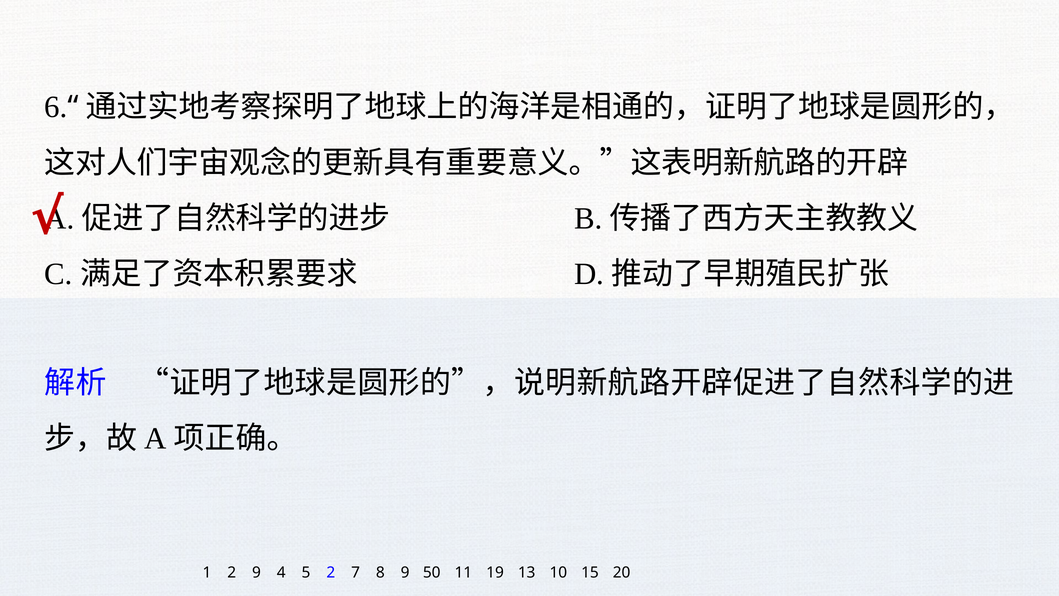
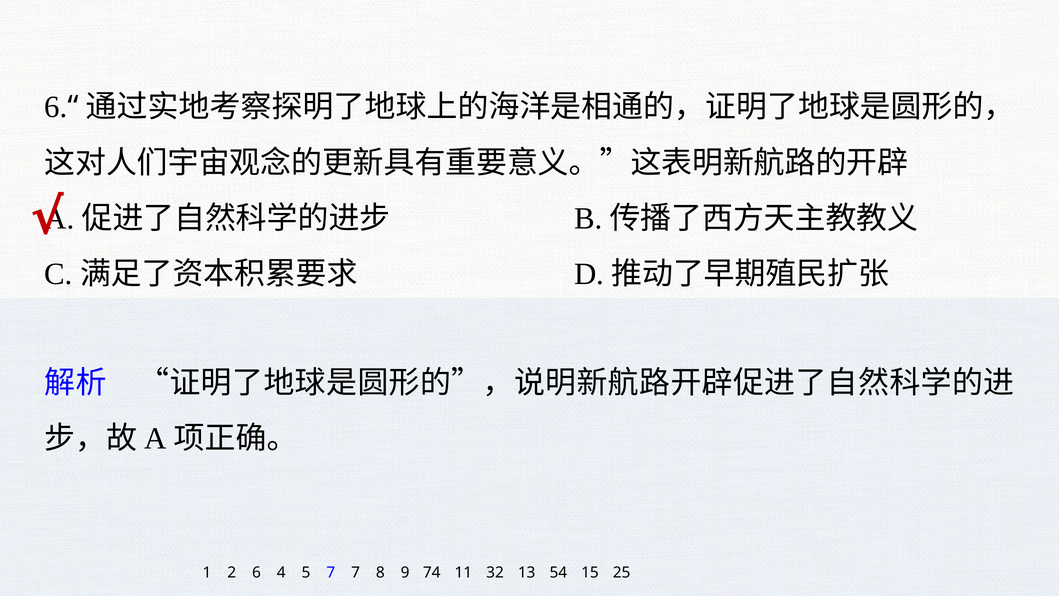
2 9: 9 -> 6 (256, 573)
5 2: 2 -> 7 (331, 573)
50: 50 -> 74 (432, 573)
19: 19 -> 32 (495, 573)
10: 10 -> 54 (558, 573)
20: 20 -> 25 (622, 573)
